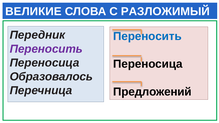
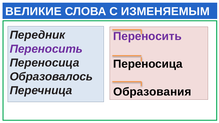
РАЗЛОЖИМЫЙ: РАЗЛОЖИМЫЙ -> ИЗМЕНЯЕМЫМ (165, 11)
Переносить colour: blue -> purple (147, 36)
Предложений: Предложений -> Образования (152, 92)
